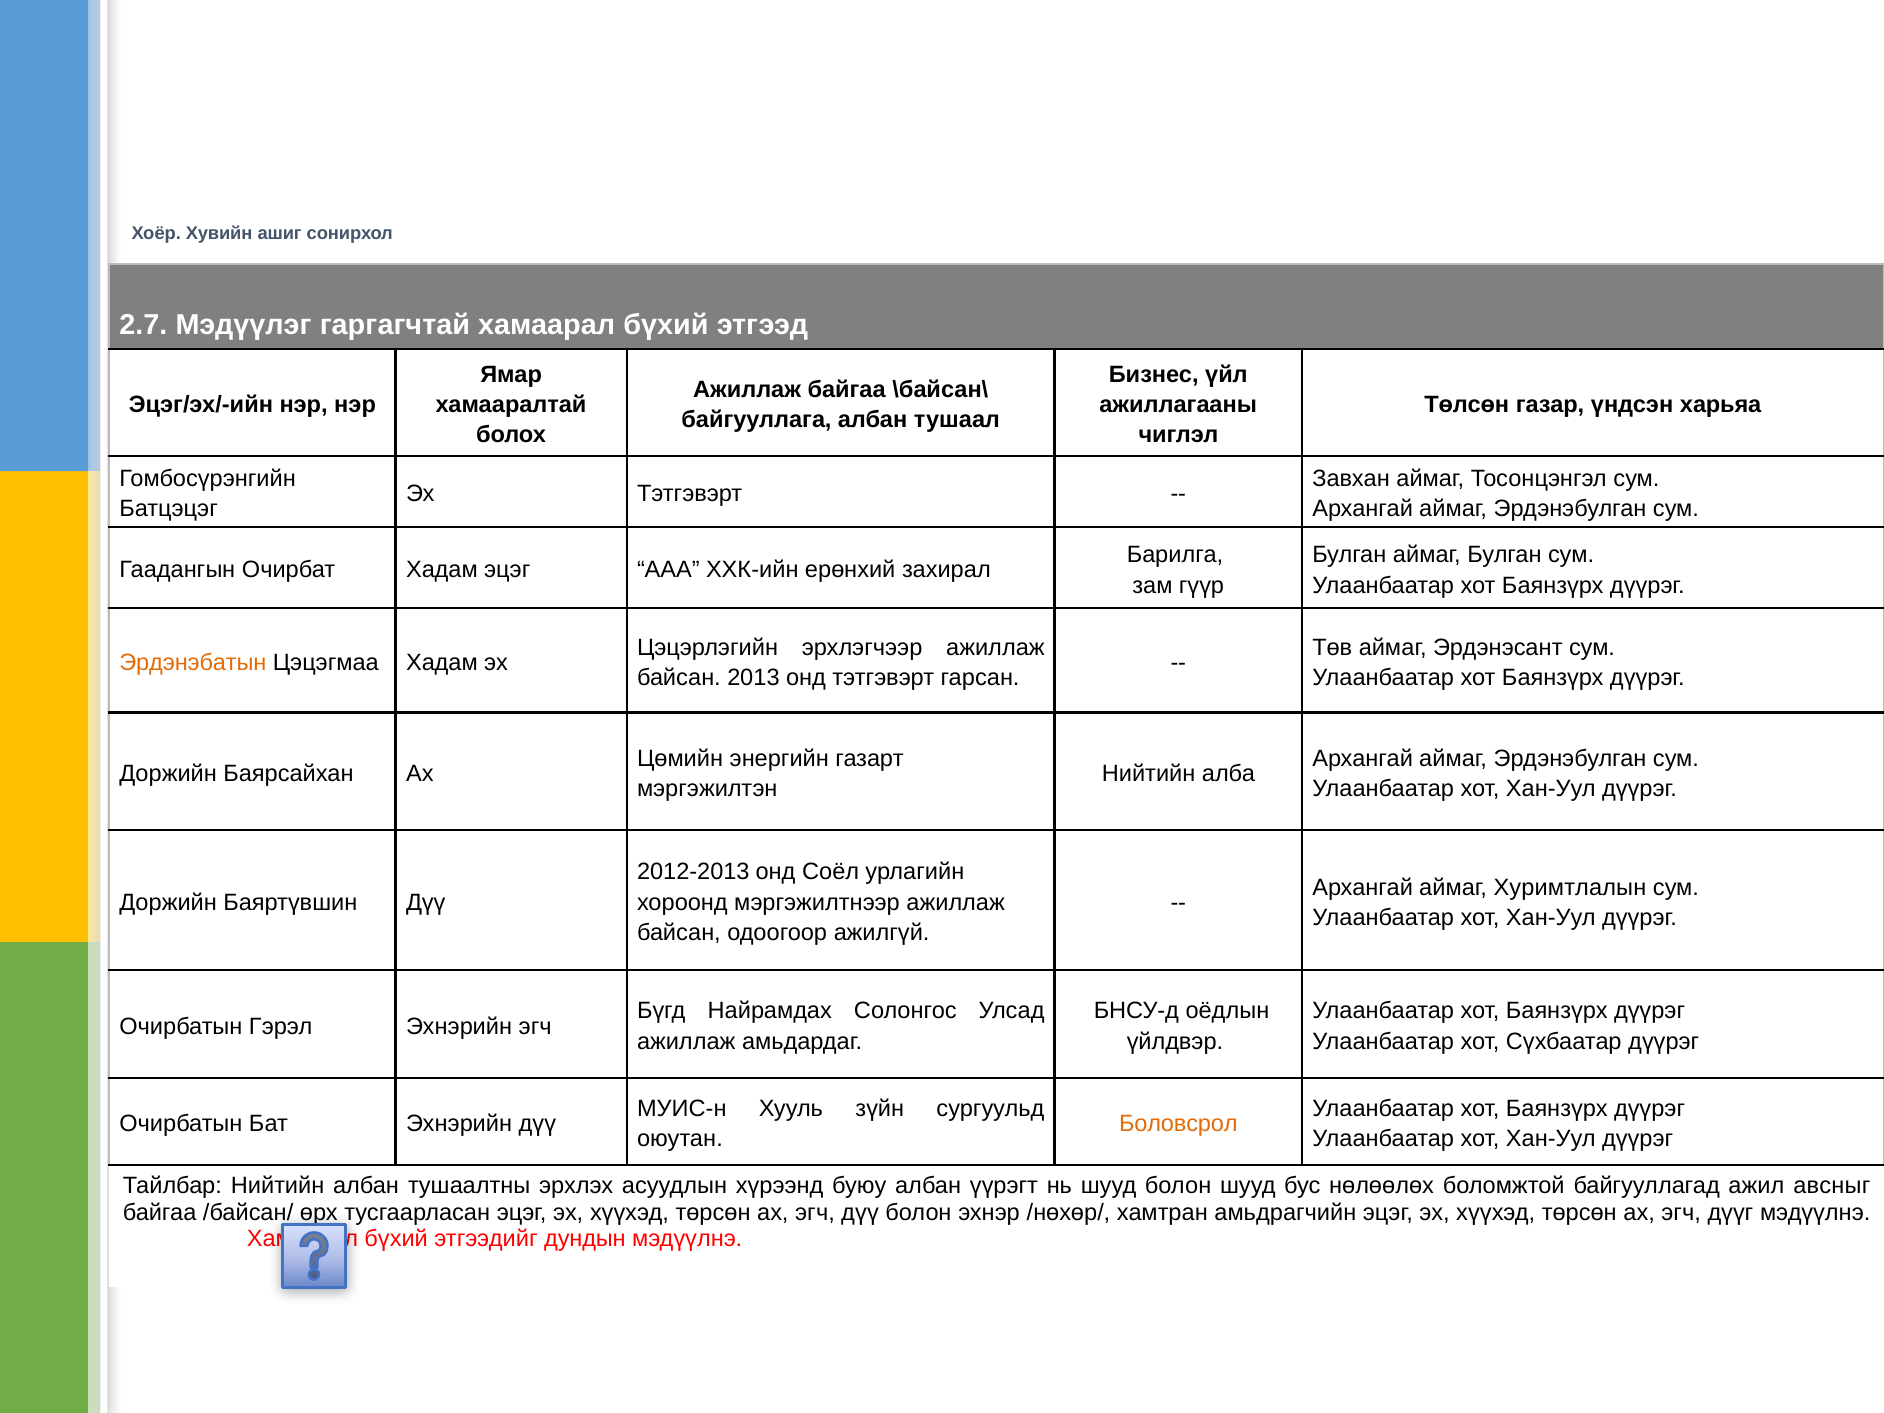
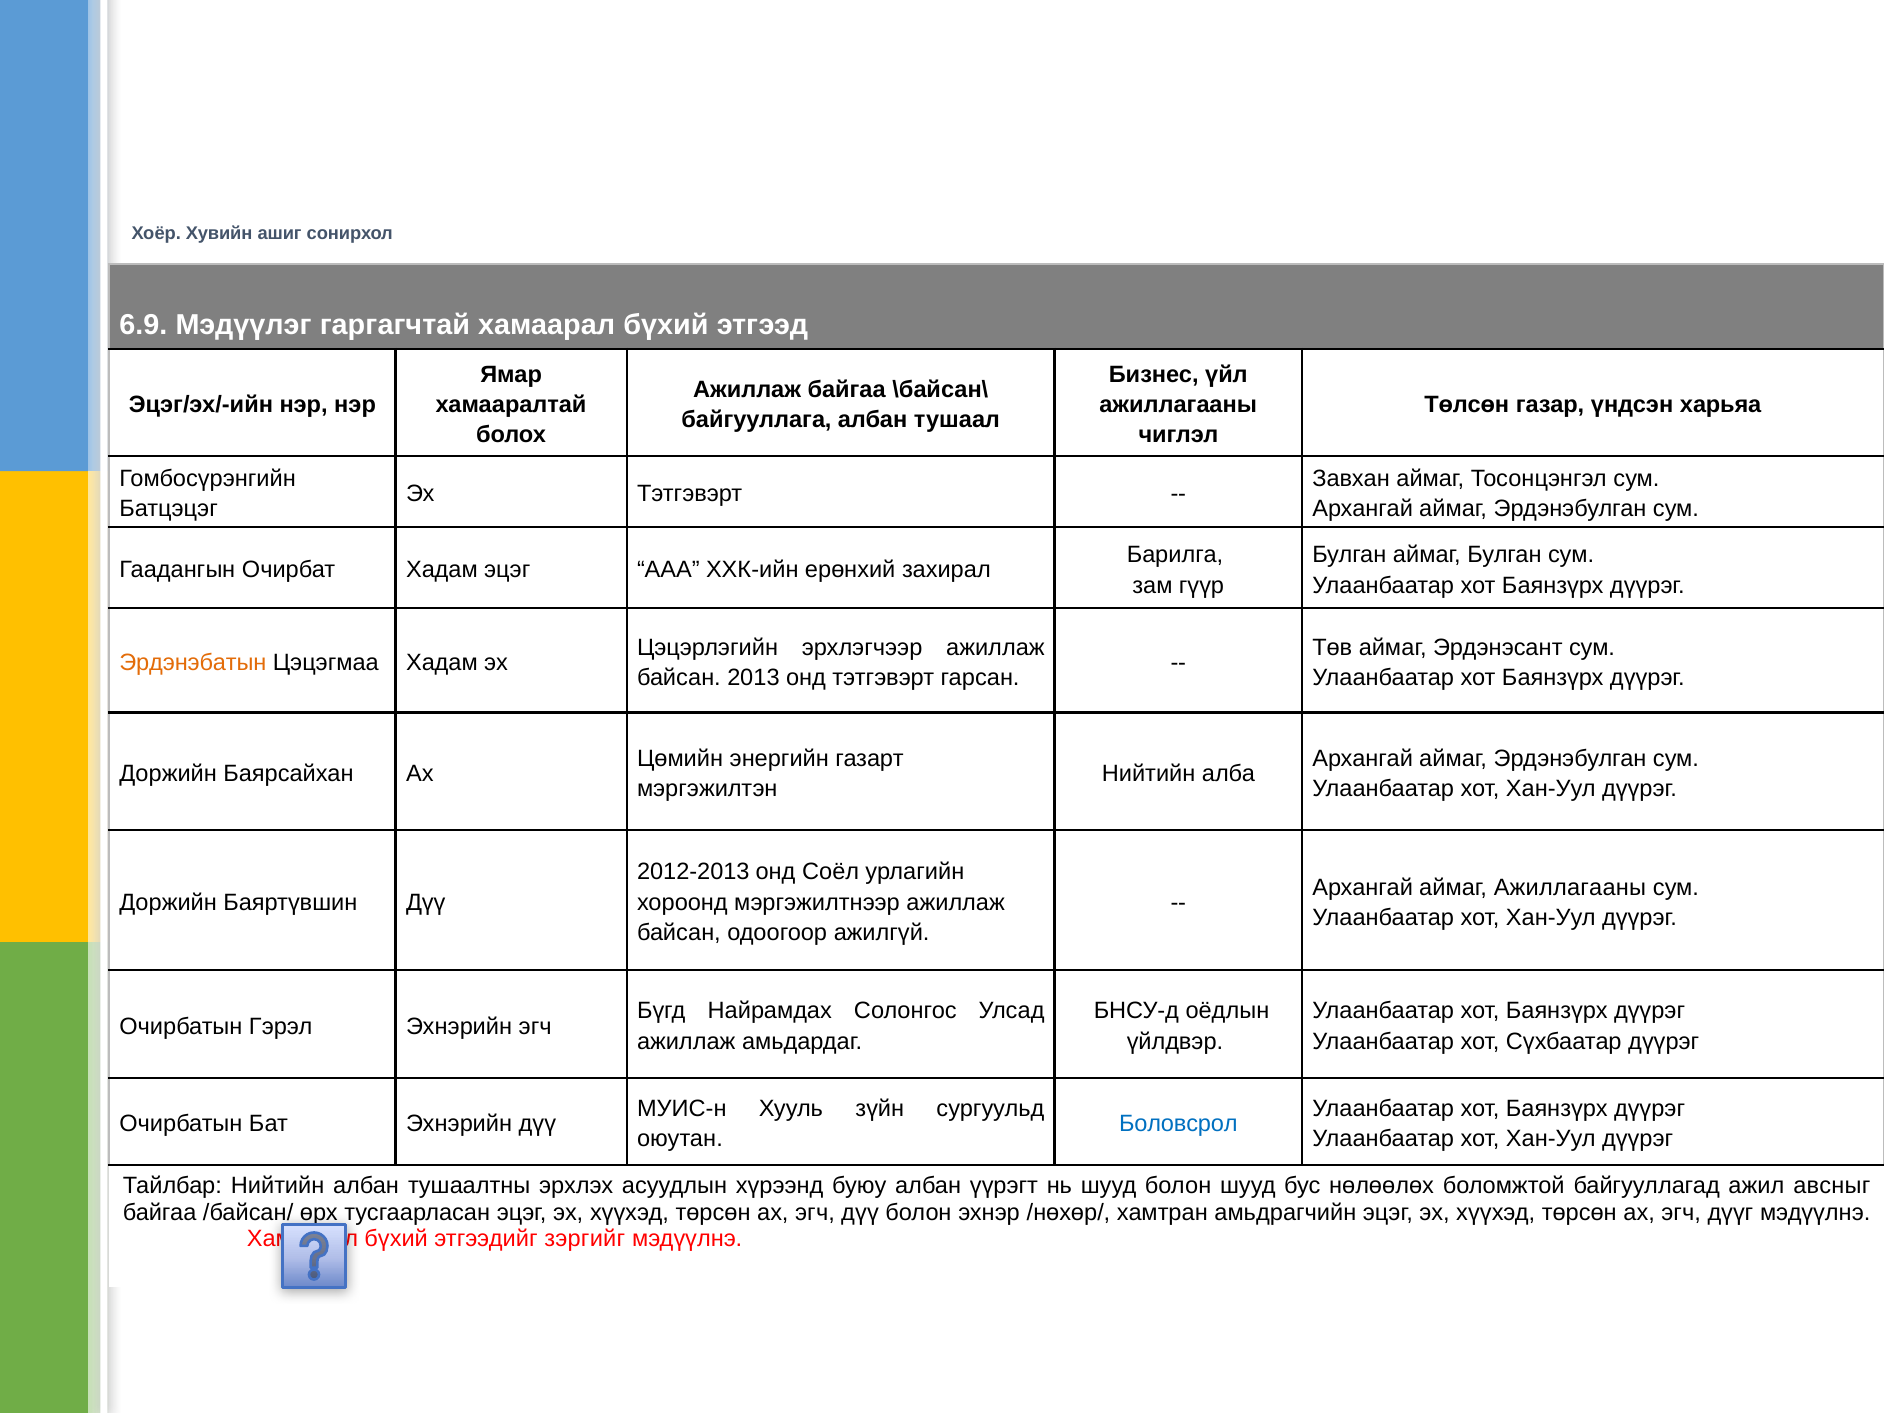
2.7: 2.7 -> 6.9 (143, 325)
аймаг Хуримтлалын: Хуримтлалын -> Ажиллагааны (1570, 887)
Боловсрол colour: orange -> blue (1178, 1124)
дундын: дундын -> зэргийг (585, 1239)
